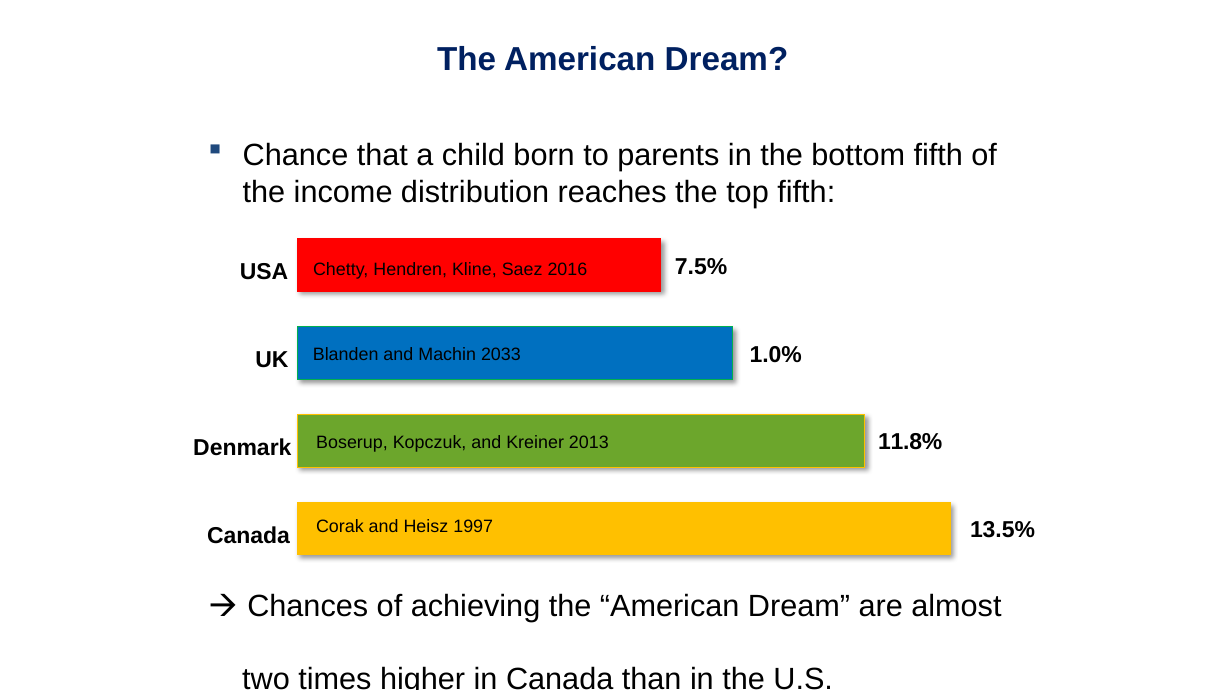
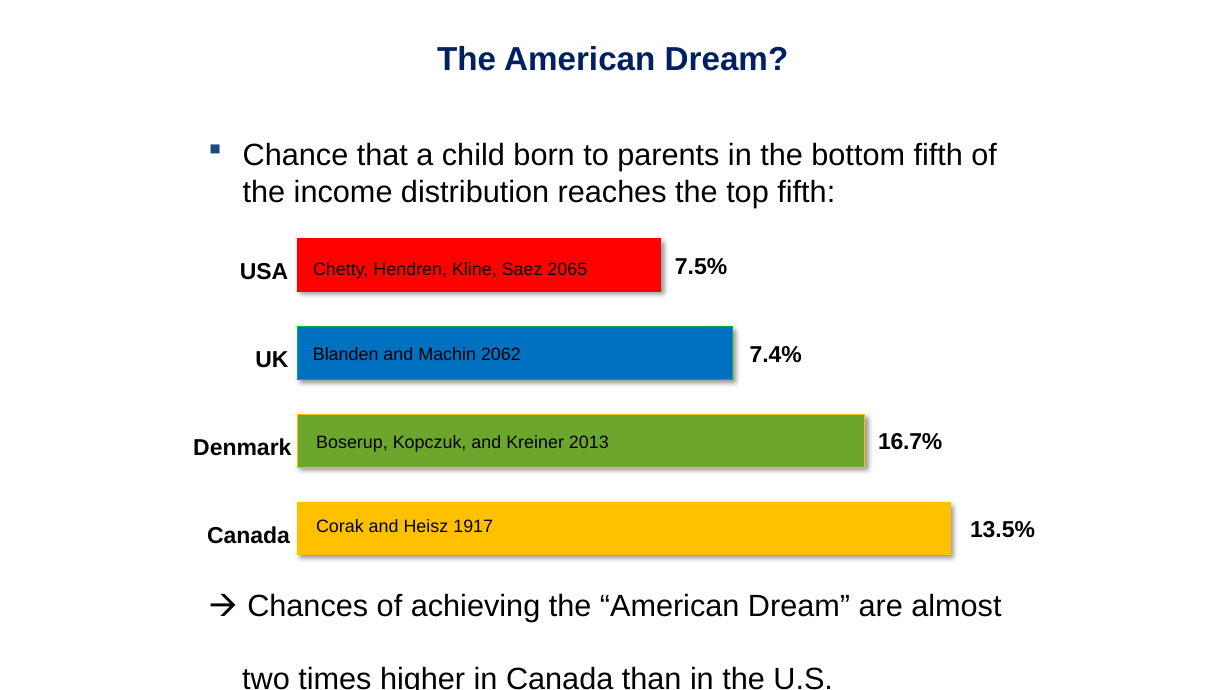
2016: 2016 -> 2065 (567, 269)
1.0%: 1.0% -> 7.4% (776, 354)
2033: 2033 -> 2062 (501, 355)
11.8%: 11.8% -> 16.7% (910, 442)
1997: 1997 -> 1917 (473, 526)
